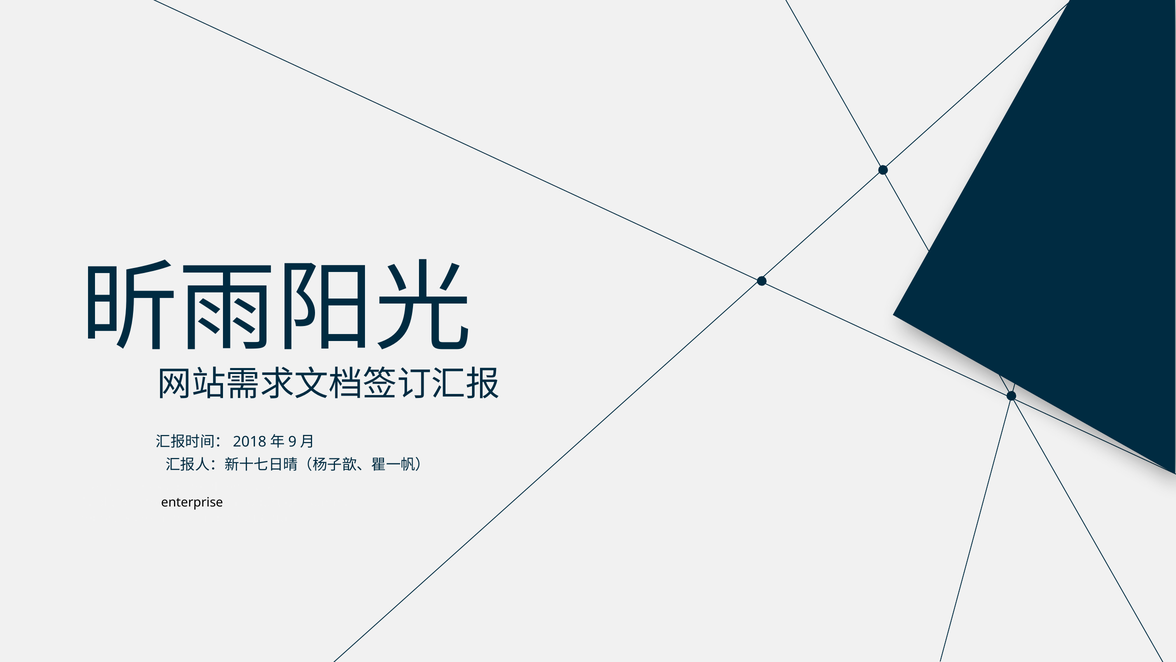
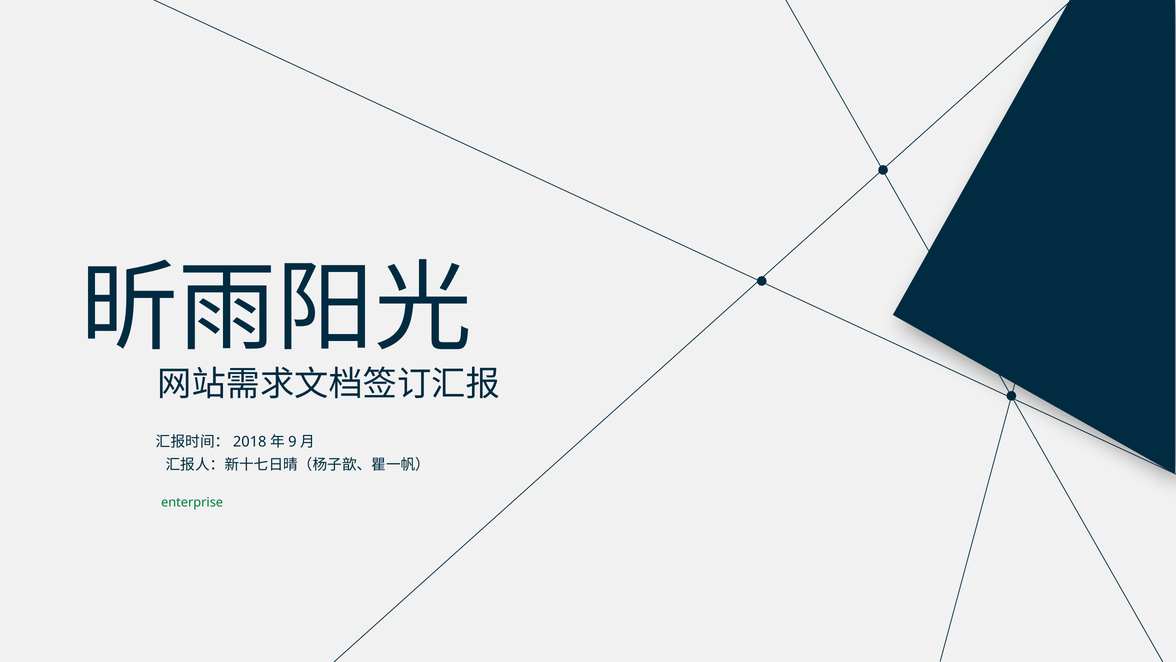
enterprise colour: black -> green (192, 502)
